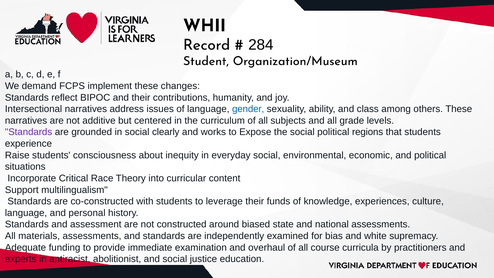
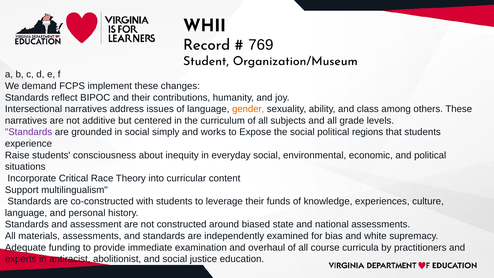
284: 284 -> 769 (261, 45)
gender colour: blue -> orange (248, 109)
clearly: clearly -> simply (166, 132)
